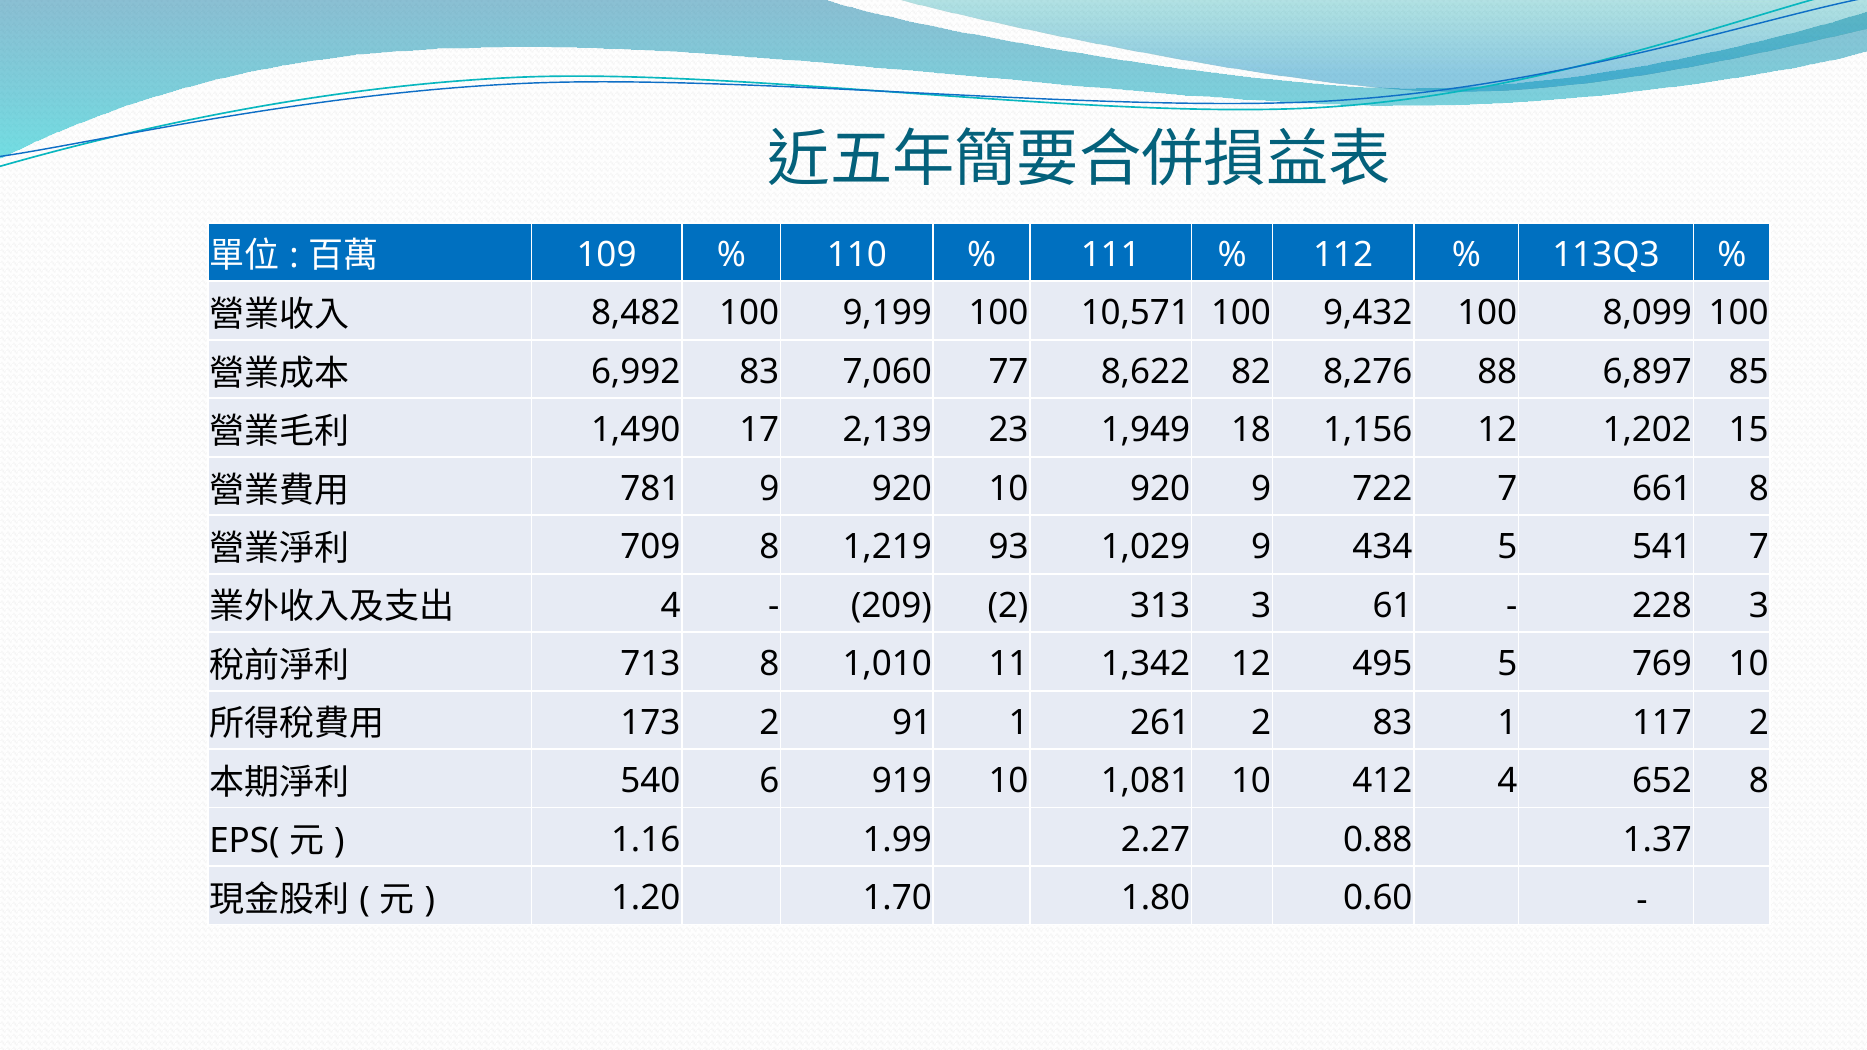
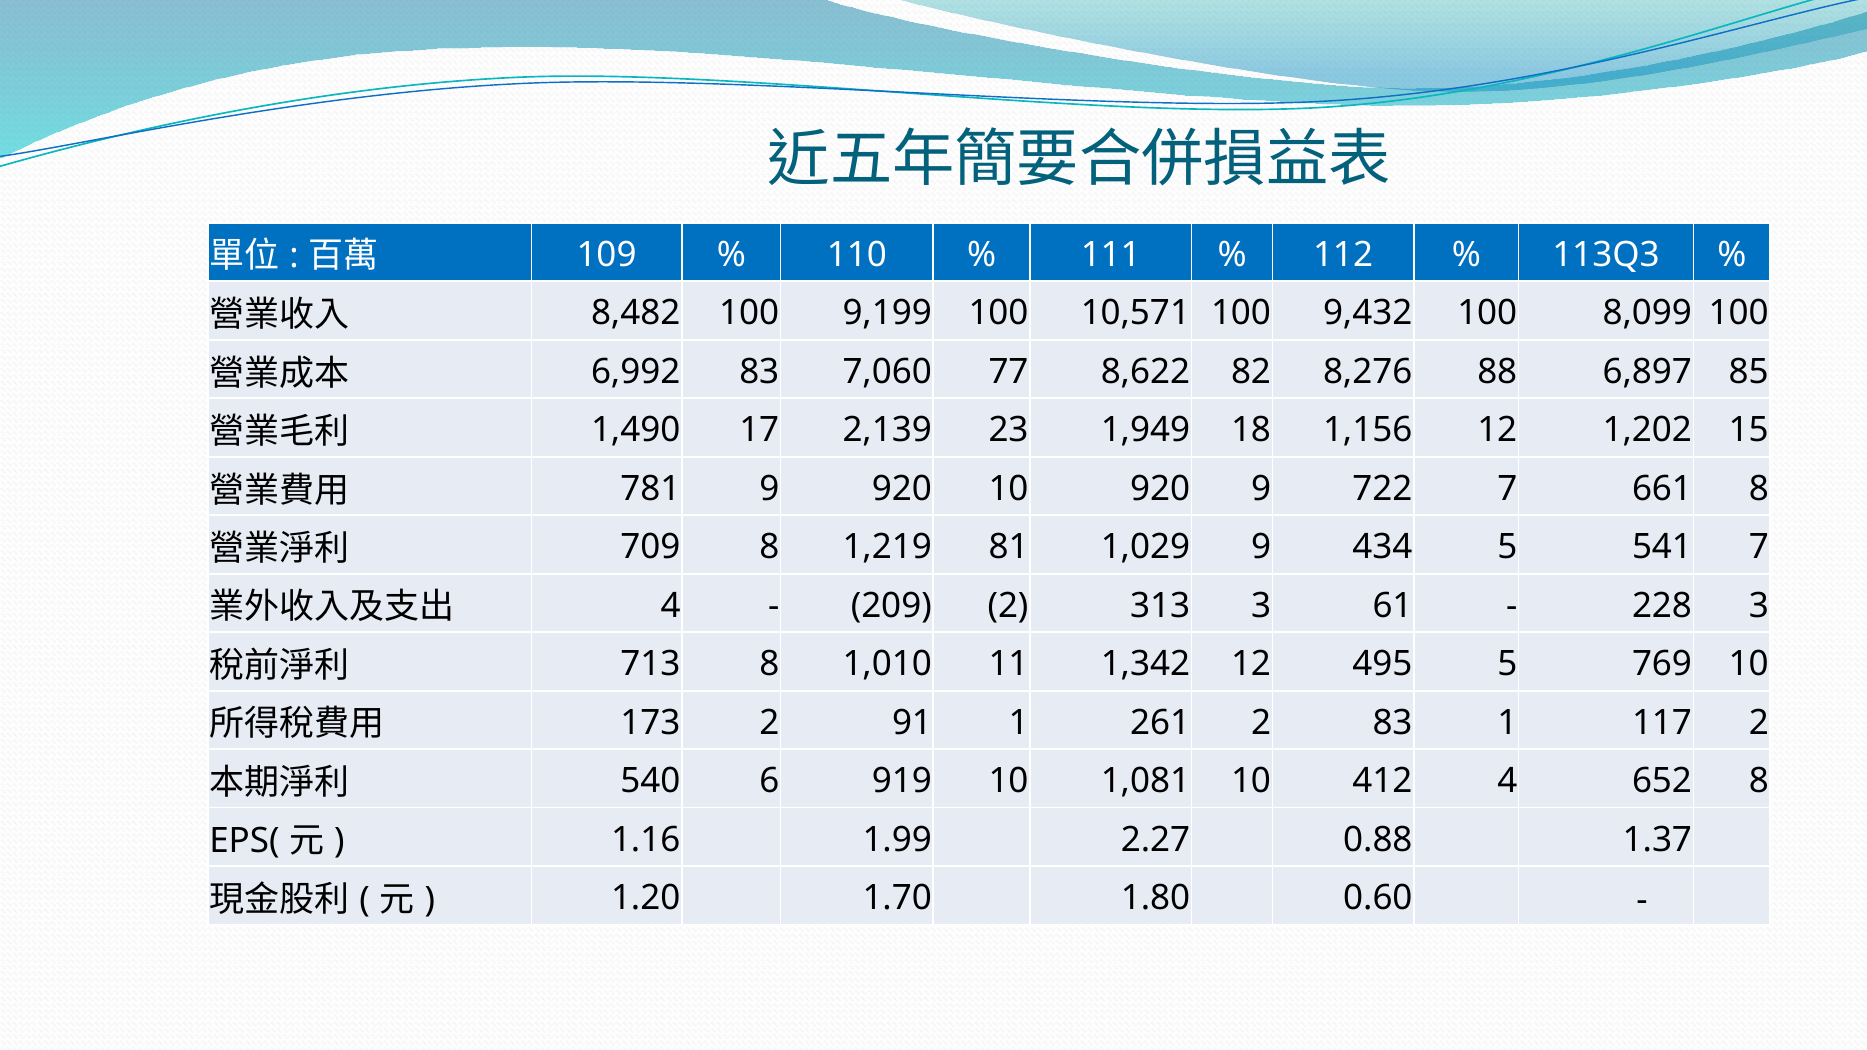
93: 93 -> 81 (1009, 547)
